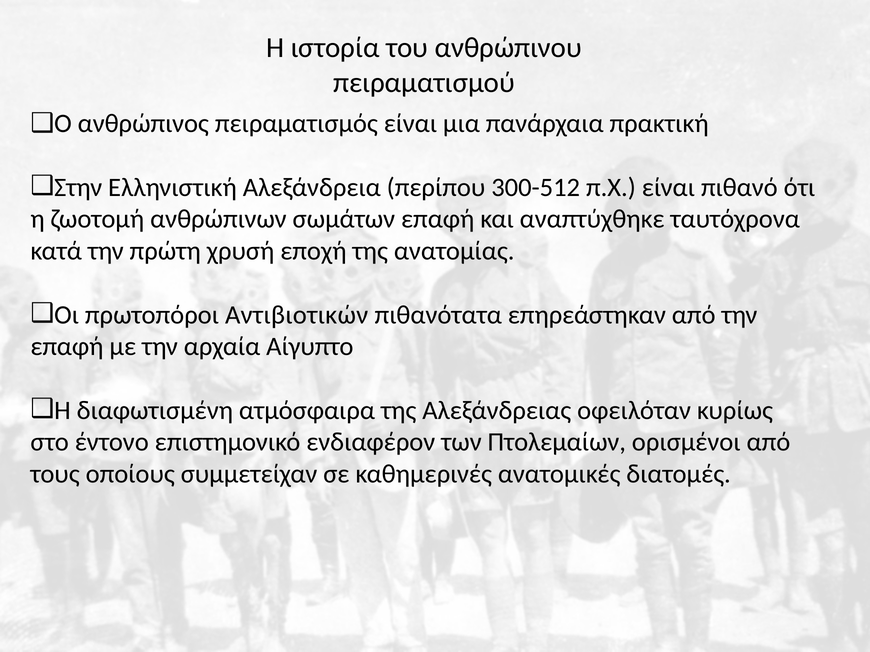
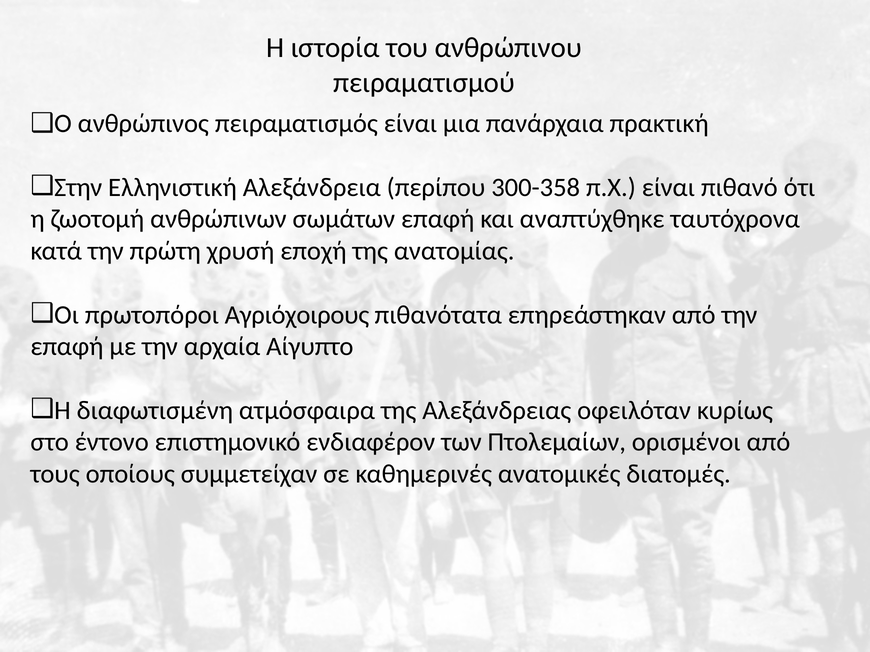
300-512: 300-512 -> 300-358 (536, 187)
Αντιβιοτικών: Αντιβιοτικών -> Αγριόχοιρους (297, 315)
